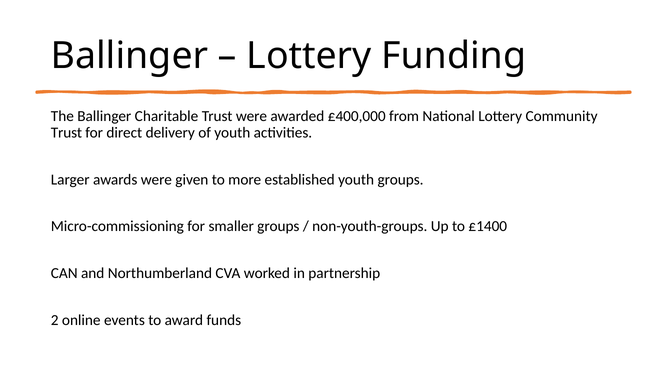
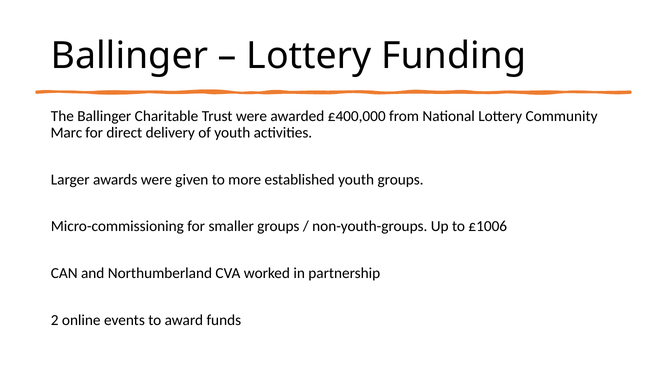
Trust: Trust -> Marc (66, 133)
£1400: £1400 -> £1006 (488, 226)
